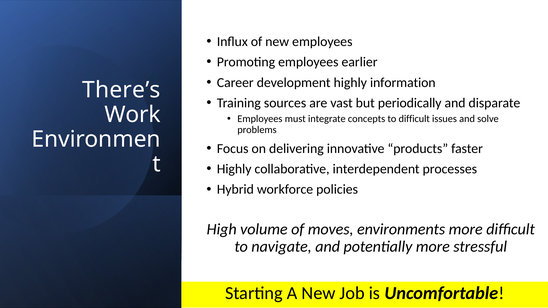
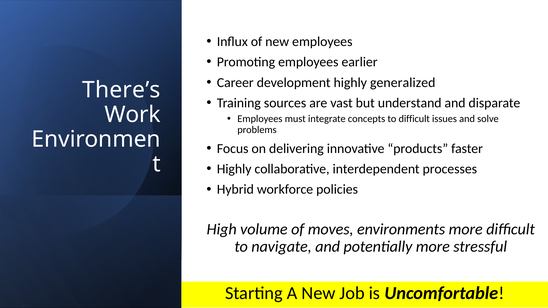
information: information -> generalized (403, 83)
periodically: periodically -> understand (410, 103)
